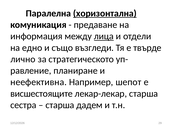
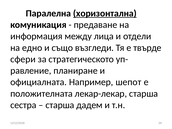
лица underline: present -> none (104, 36)
лично: лично -> сфери (23, 59)
неефективна: неефективна -> официалната (39, 82)
висшестоящите: висшестоящите -> положителната (41, 94)
